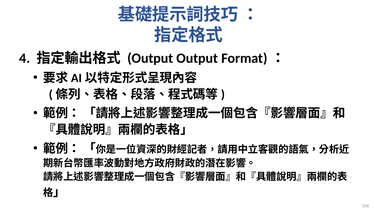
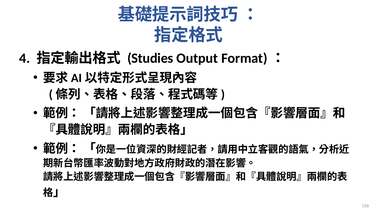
Output: Output -> Studies (150, 58)
